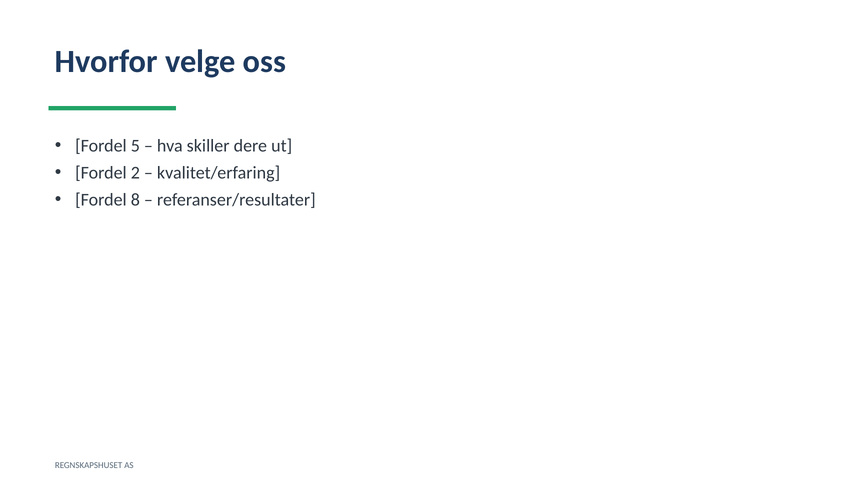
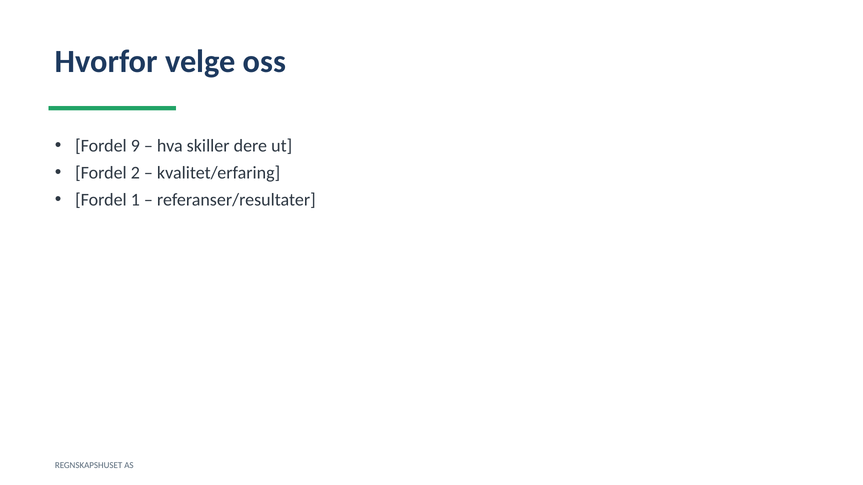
5: 5 -> 9 (135, 146)
8: 8 -> 1 (135, 200)
